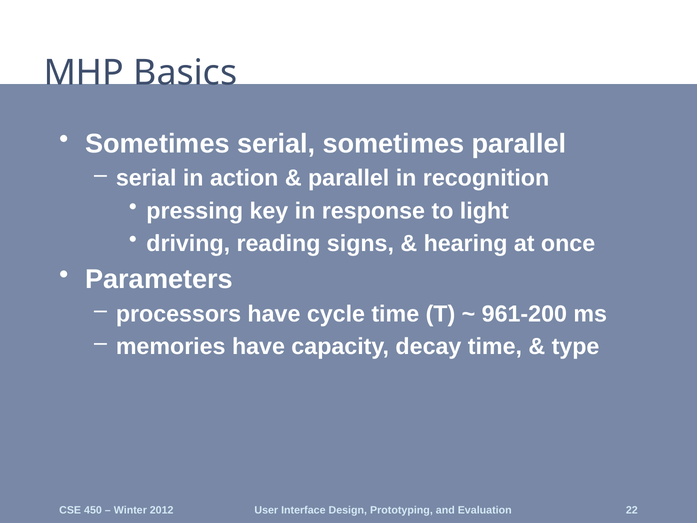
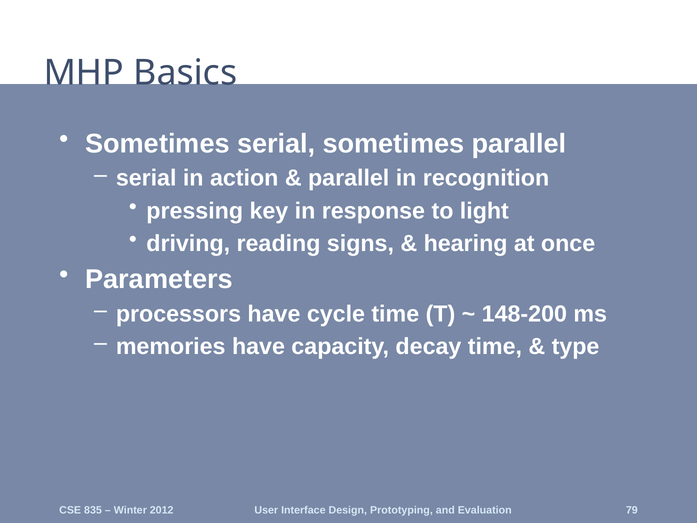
961-200: 961-200 -> 148-200 (524, 314)
450: 450 -> 835 (93, 510)
22: 22 -> 79 (632, 510)
